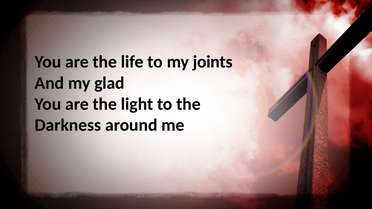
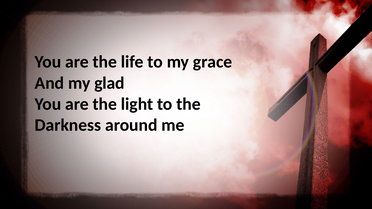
joints: joints -> grace (213, 62)
